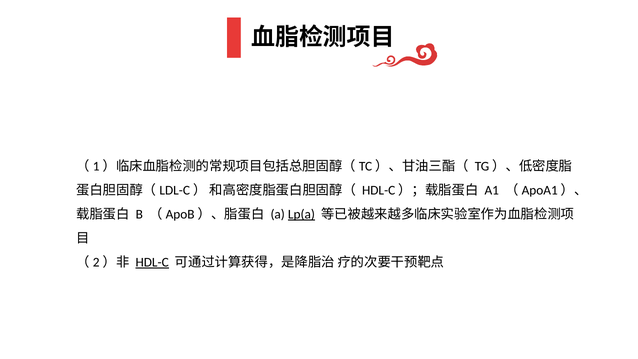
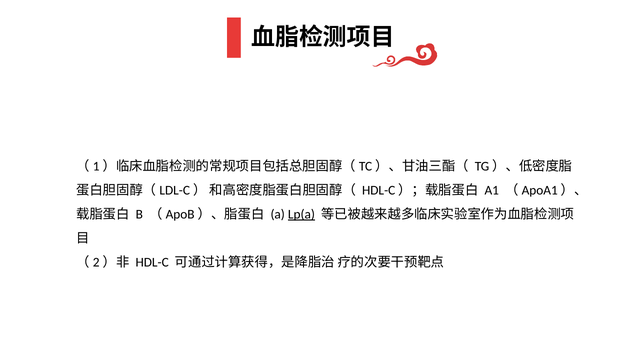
HDL-C underline: present -> none (152, 262)
